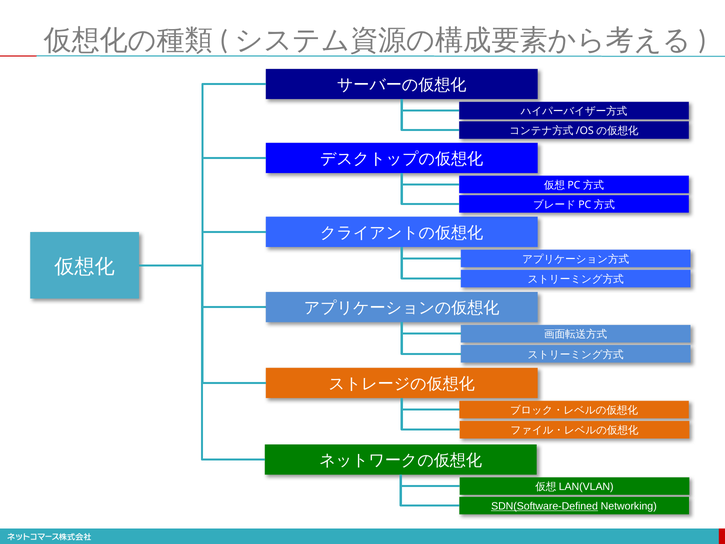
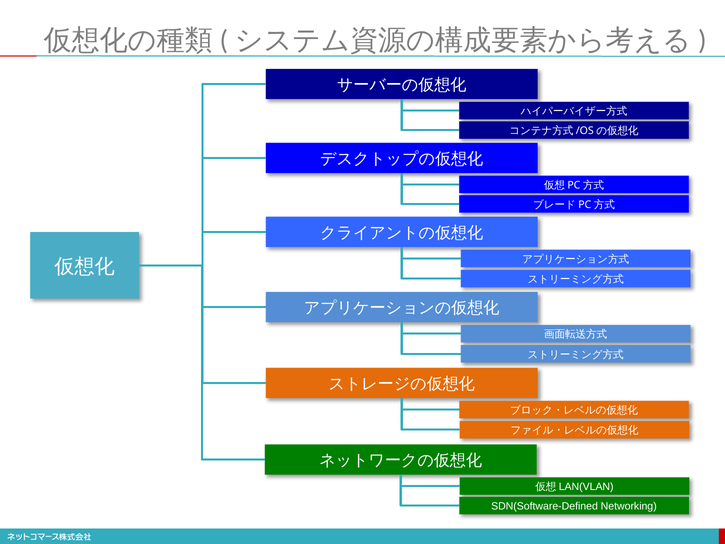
SDN(Software-Defined underline: present -> none (545, 506)
